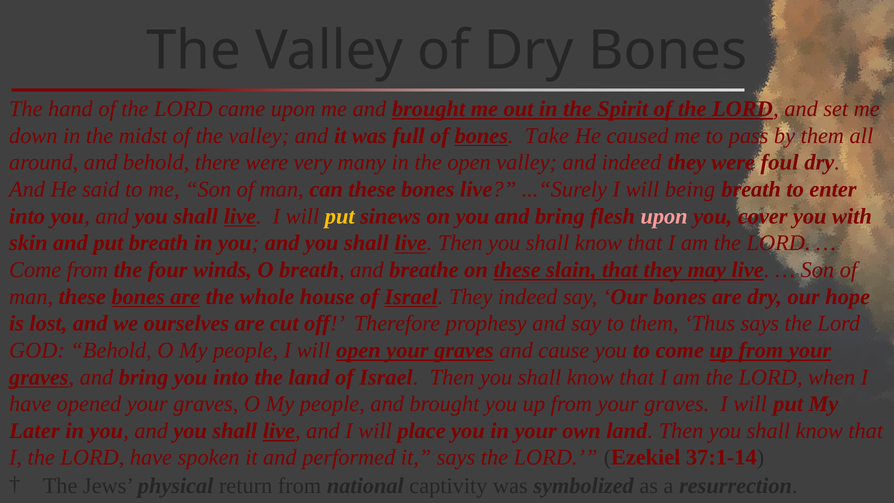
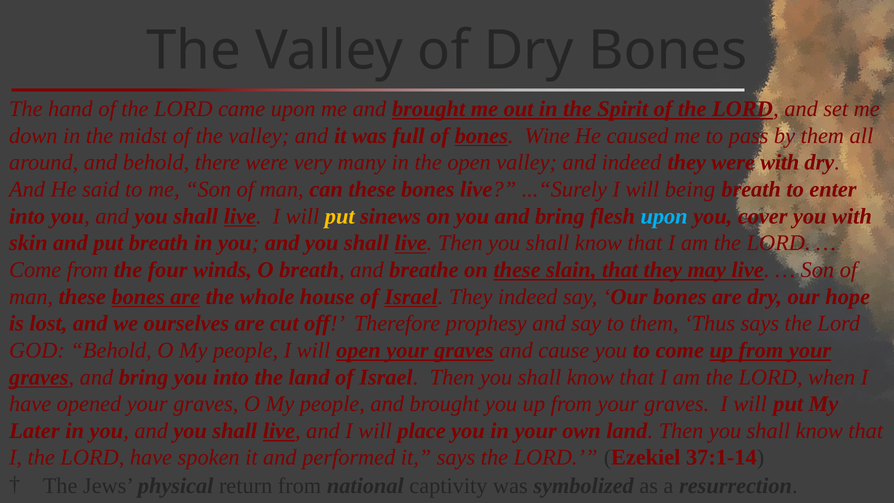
Take: Take -> Wine (547, 136)
were foul: foul -> with (780, 162)
upon colour: pink -> light blue (664, 216)
